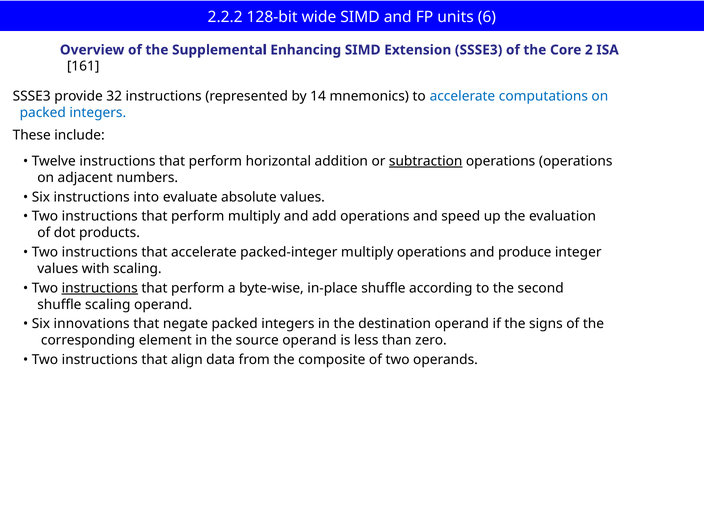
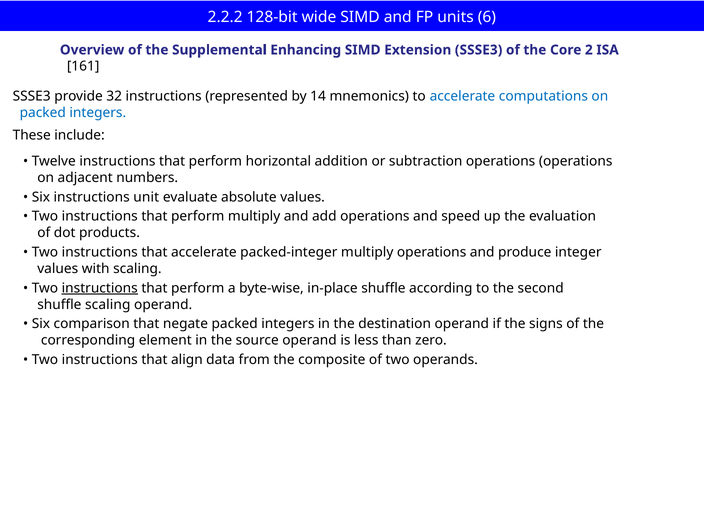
subtraction underline: present -> none (426, 161)
into: into -> unit (146, 197)
innovations: innovations -> comparison (92, 324)
